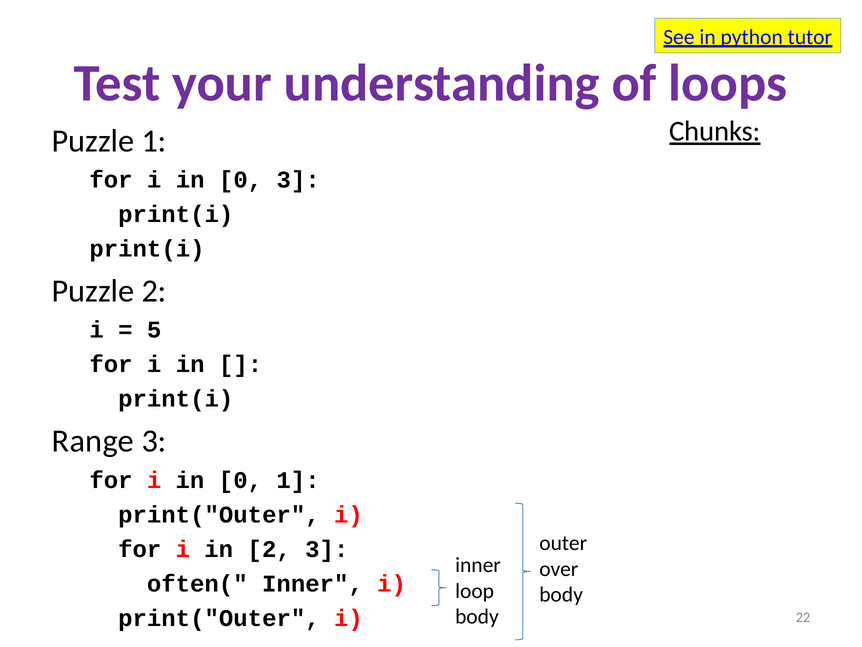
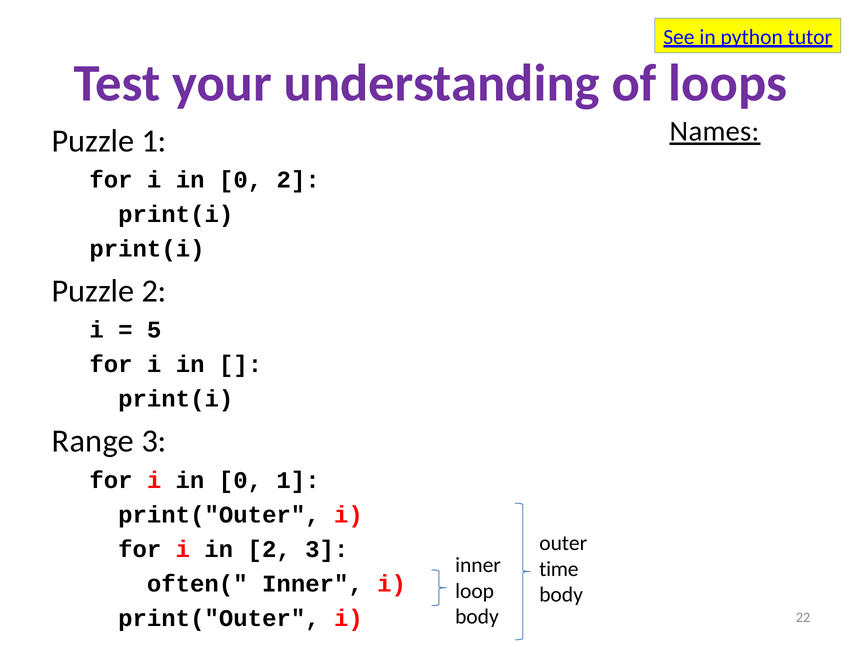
Chunks: Chunks -> Names (715, 131)
0 3: 3 -> 2 (298, 180)
over: over -> time (559, 568)
